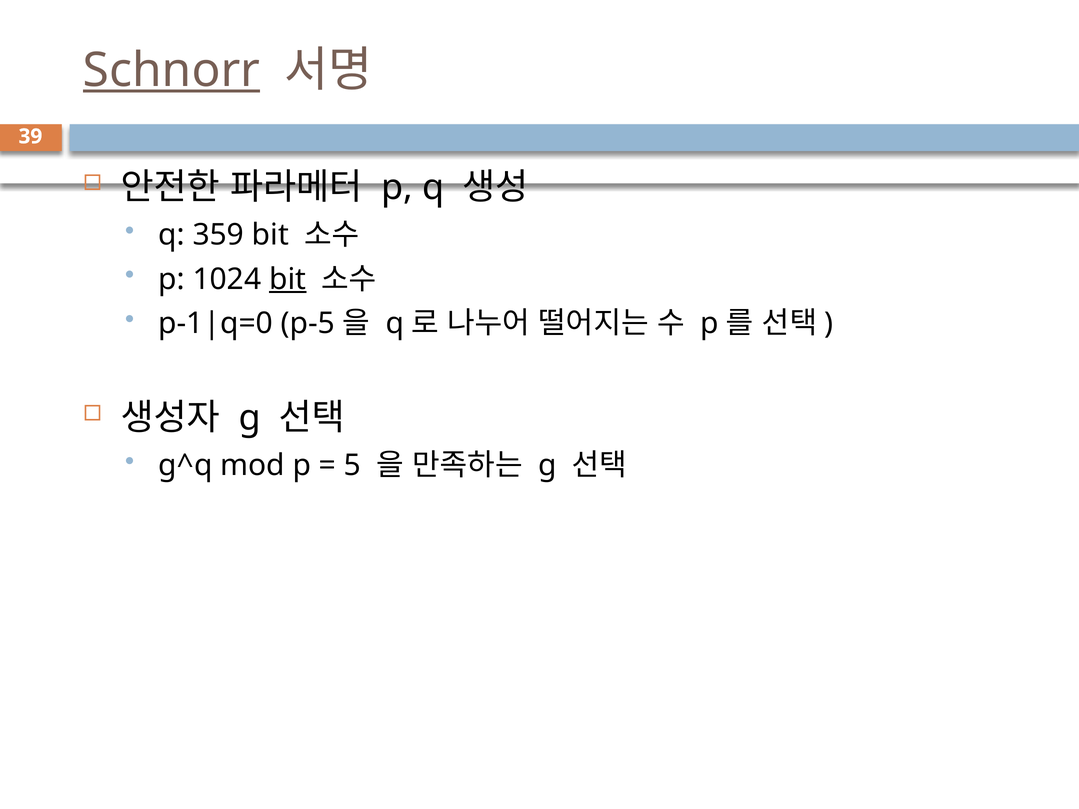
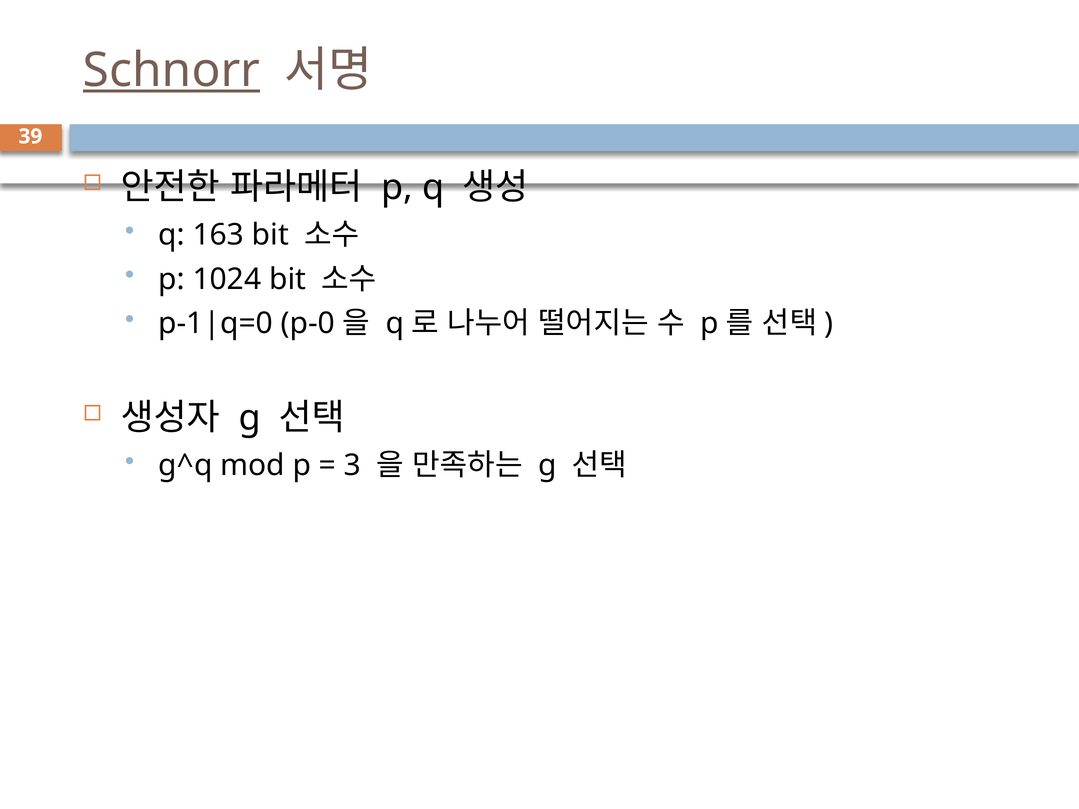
359: 359 -> 163 (218, 235)
bit underline: present -> none (288, 279)
p-5: p-5 -> p-0 (308, 323)
5: 5 -> 3 (353, 466)
